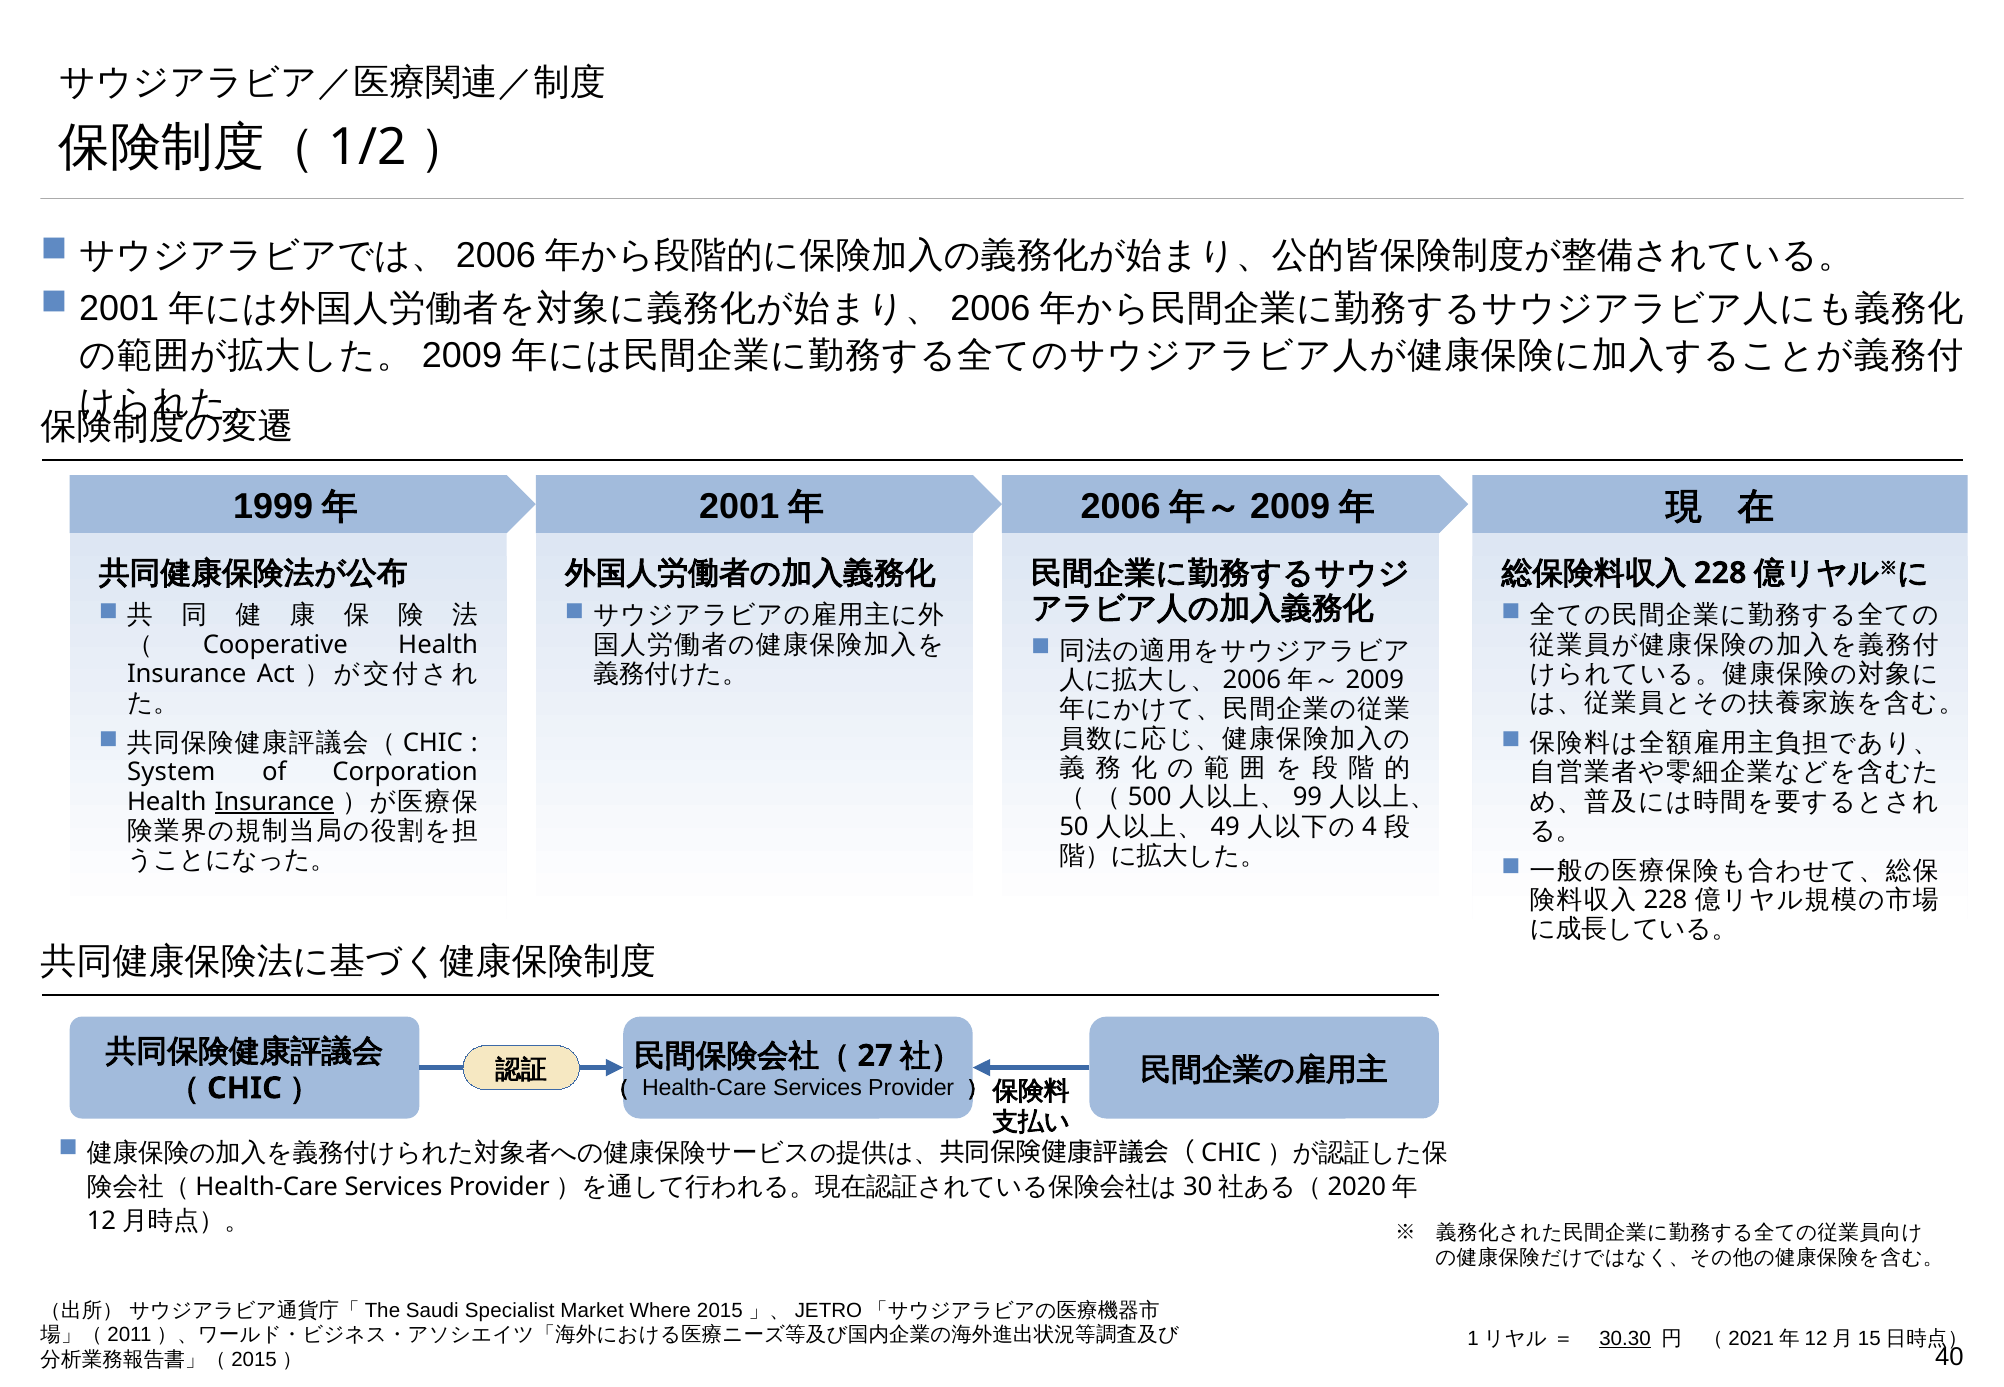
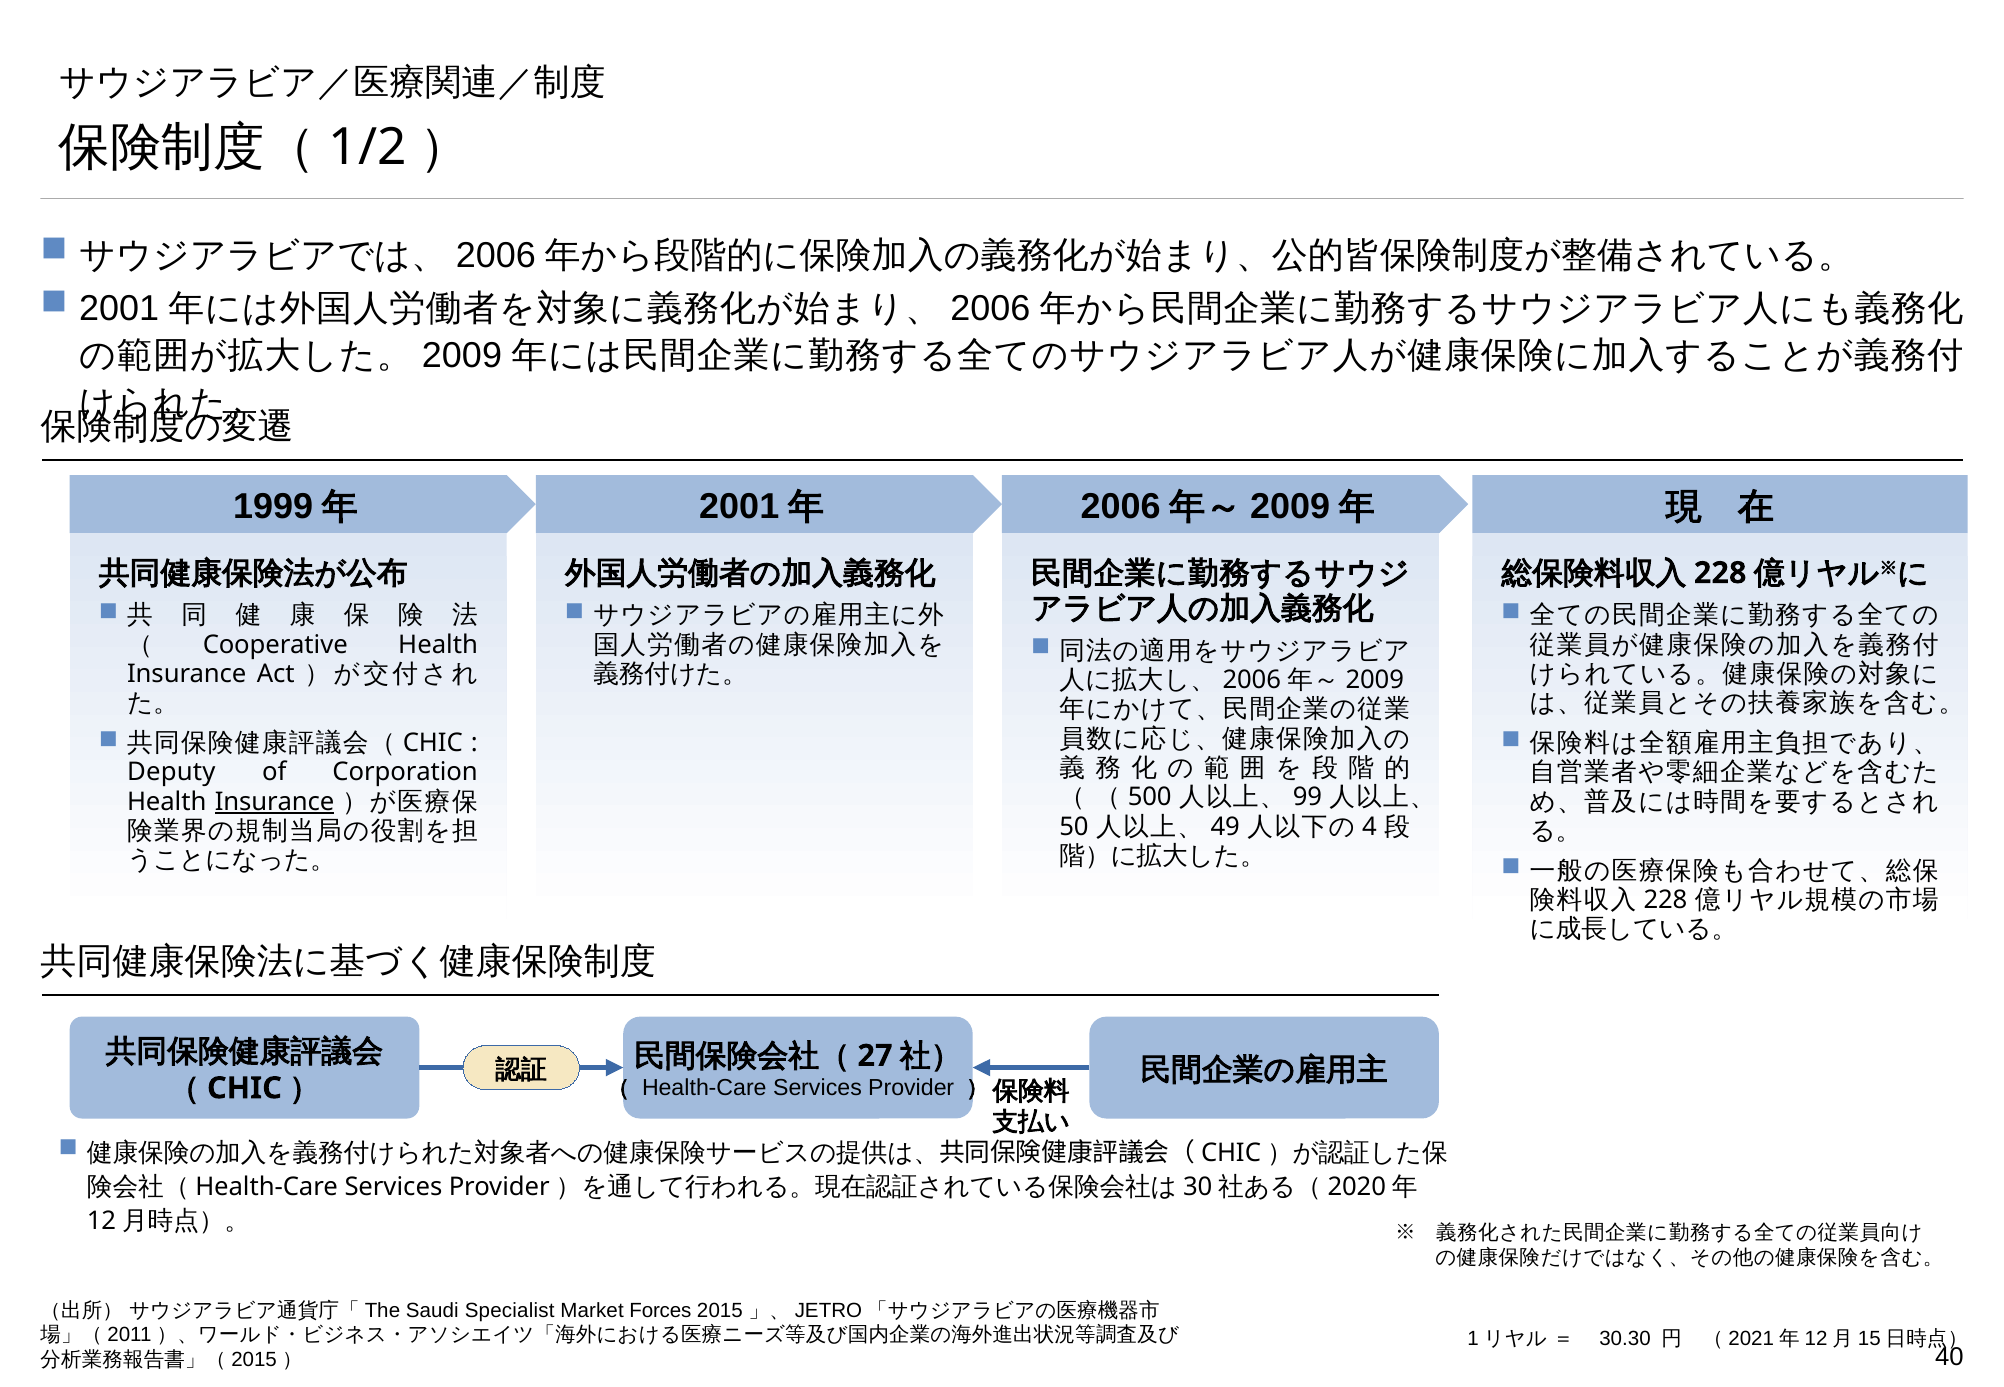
System: System -> Deputy (171, 773)
Where: Where -> Forces (660, 1311)
30.30 underline: present -> none (1625, 1339)
